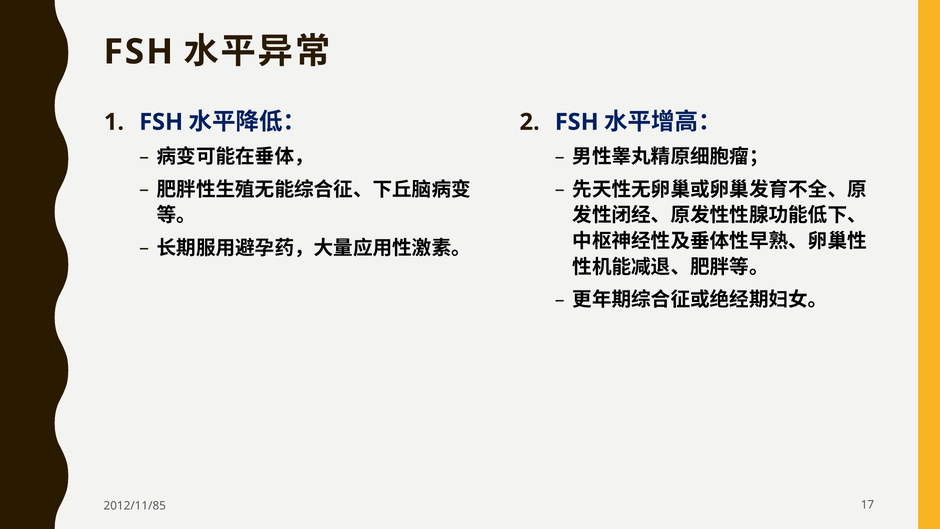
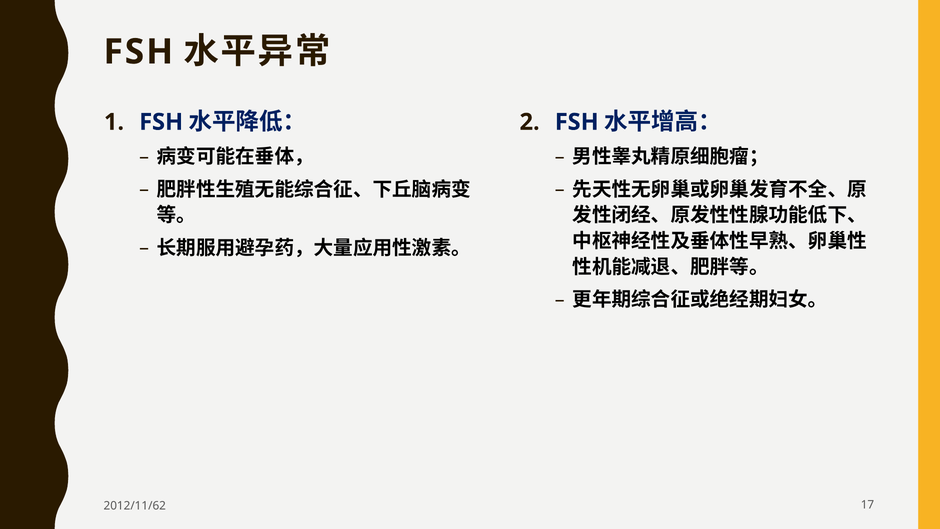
2012/11/85: 2012/11/85 -> 2012/11/62 (135, 506)
